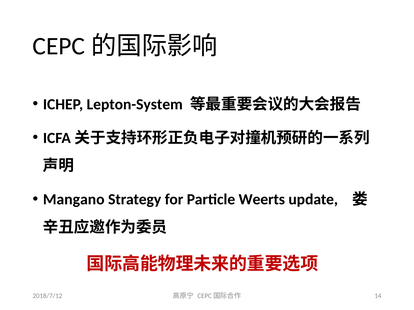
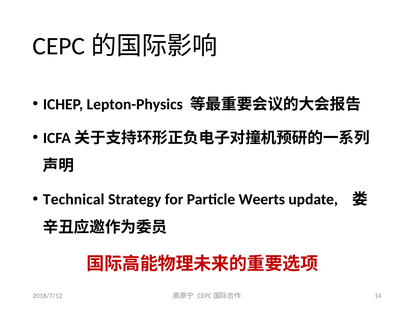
Lepton-System: Lepton-System -> Lepton-Physics (135, 104)
Mangano: Mangano -> Technical (74, 200)
